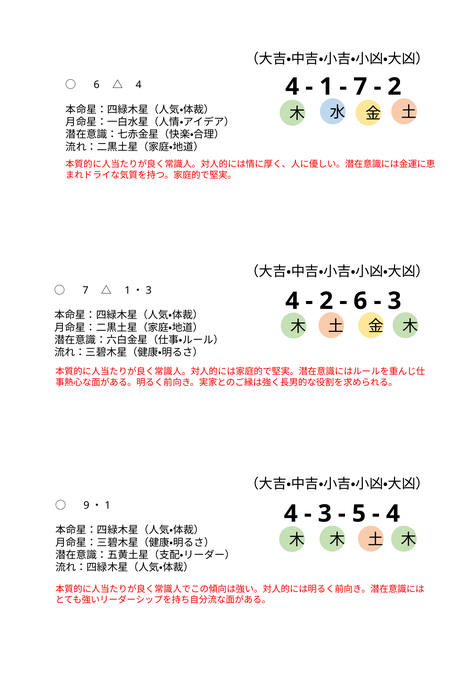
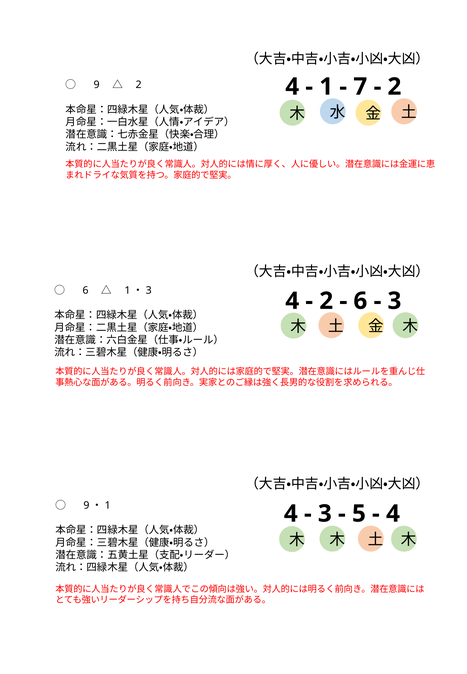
6: 6 -> 9 (97, 85)
4: 4 -> 2 (139, 85)
7: 7 -> 6 (85, 291)
